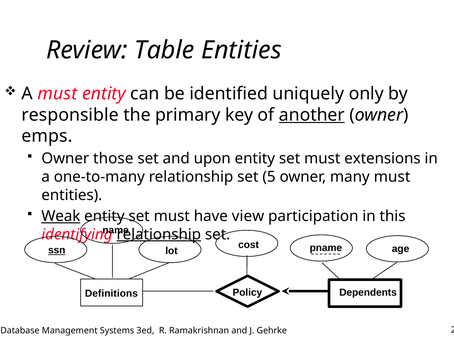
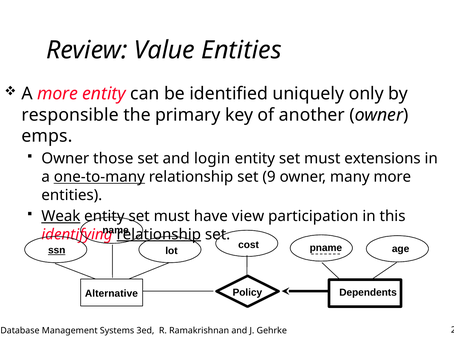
Table: Table -> Value (164, 50)
A must: must -> more (58, 93)
another underline: present -> none (312, 115)
upon: upon -> login (212, 158)
one-to-many underline: none -> present (99, 177)
5: 5 -> 9 (269, 177)
many must: must -> more (392, 177)
Definitions: Definitions -> Alternative (111, 293)
